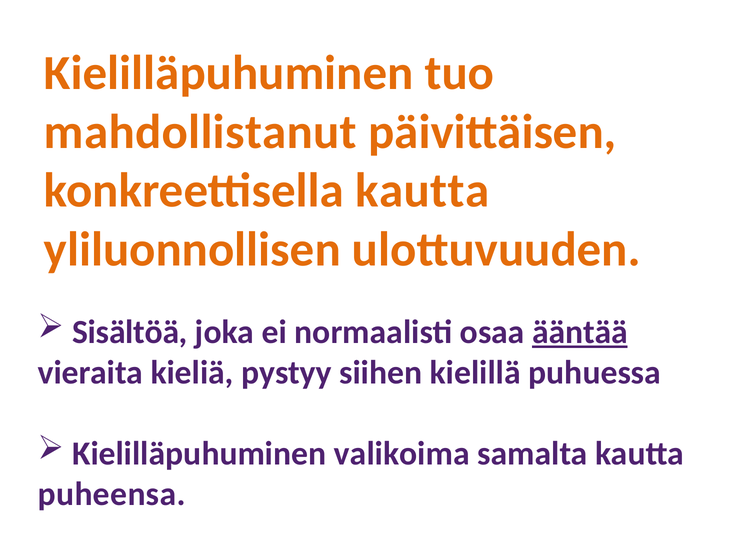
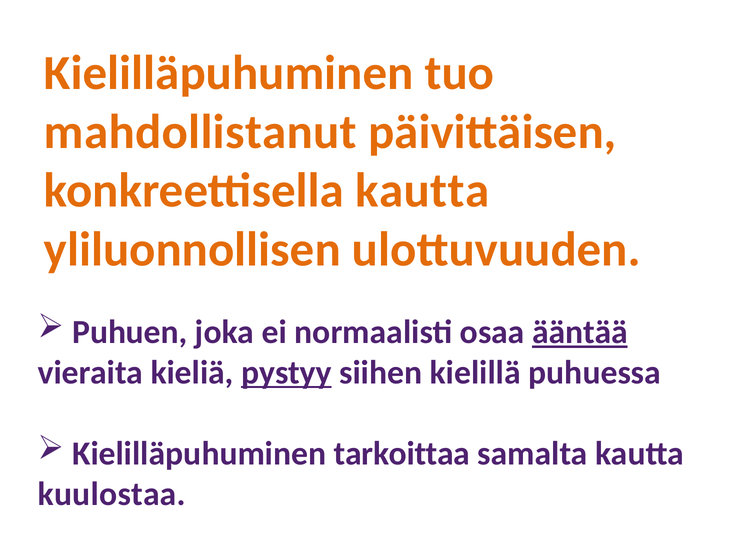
Sisältöä: Sisältöä -> Puhuen (130, 332)
pystyy underline: none -> present (286, 373)
valikoima: valikoima -> tarkoittaa (402, 454)
puheensa: puheensa -> kuulostaa (112, 494)
